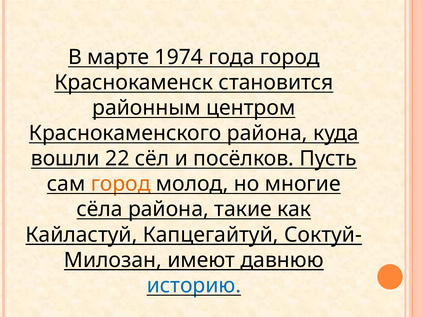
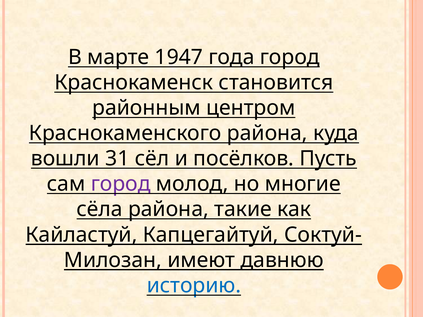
1974: 1974 -> 1947 (179, 57)
22: 22 -> 31 (117, 159)
город colour: orange -> purple (121, 184)
